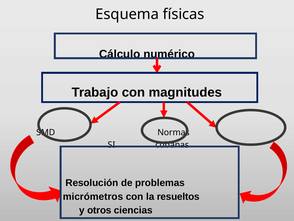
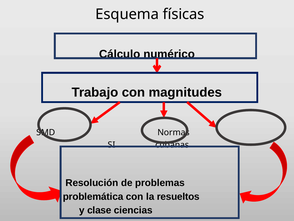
micrómetros: micrómetros -> problemática (93, 196)
otros: otros -> clase (99, 210)
